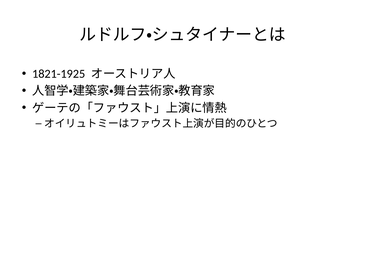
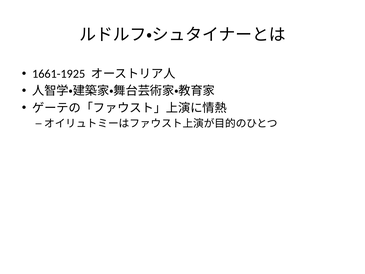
1821-1925: 1821-1925 -> 1661-1925 (59, 74)
